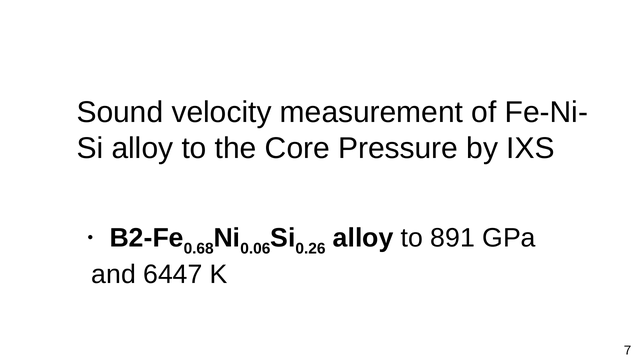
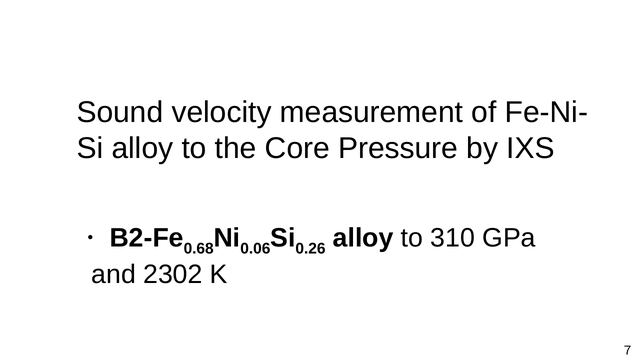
891: 891 -> 310 (453, 238)
6447: 6447 -> 2302 (173, 275)
